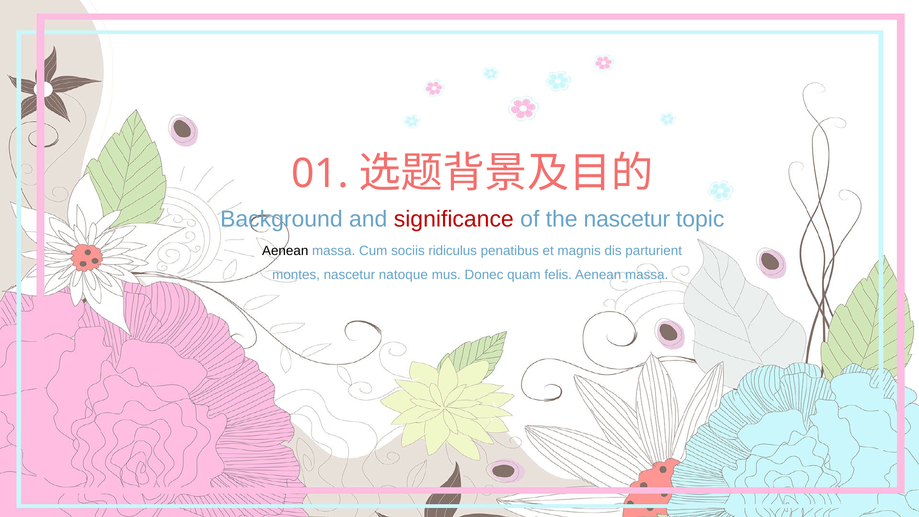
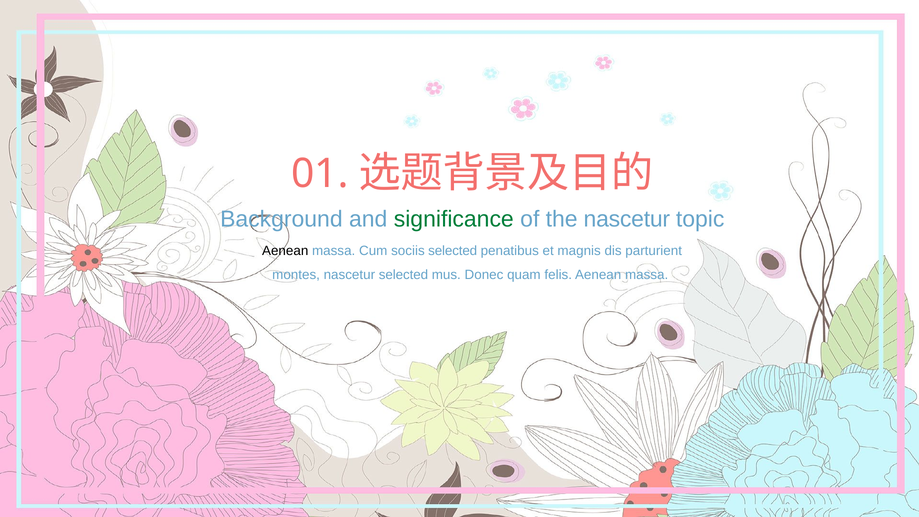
significance colour: red -> green (454, 219)
sociis ridiculus: ridiculus -> selected (453, 251)
nascetur natoque: natoque -> selected (403, 275)
